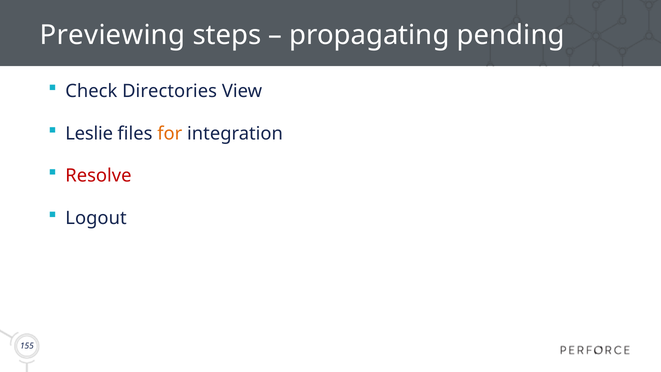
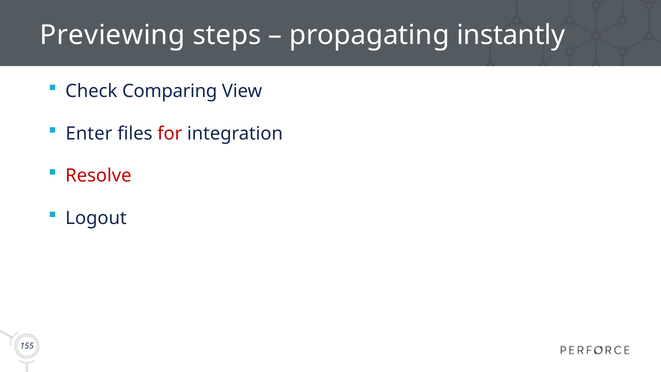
pending: pending -> instantly (511, 35)
Directories: Directories -> Comparing (170, 91)
Leslie: Leslie -> Enter (89, 134)
for colour: orange -> red (170, 134)
